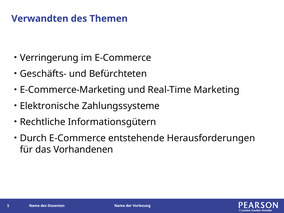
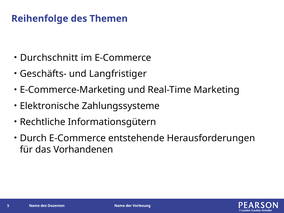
Verwandten: Verwandten -> Reihenfolge (40, 19)
Verringerung: Verringerung -> Durchschnitt (49, 58)
Befürchteten: Befürchteten -> Langfristiger (118, 74)
